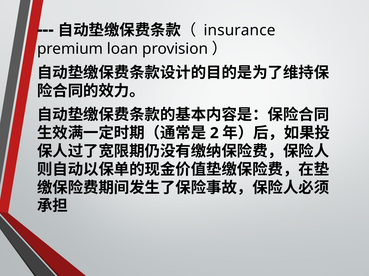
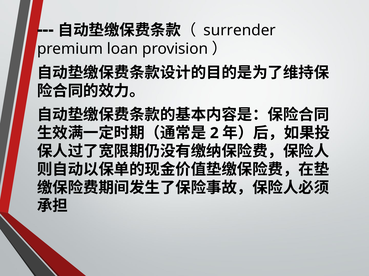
insurance: insurance -> surrender (240, 30)
